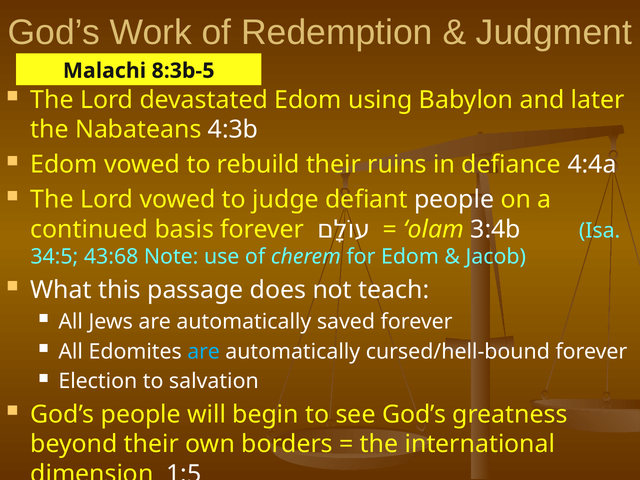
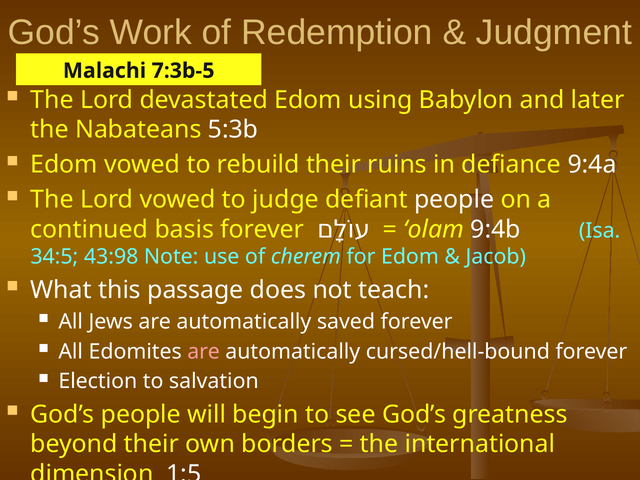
8:3b-5: 8:3b-5 -> 7:3b-5 (183, 71)
4:3b: 4:3b -> 5:3b (233, 130)
4:4a: 4:4a -> 9:4a (592, 165)
3:4b: 3:4b -> 9:4b (496, 229)
43:68: 43:68 -> 43:98 (111, 257)
are colour: light blue -> pink (204, 351)
